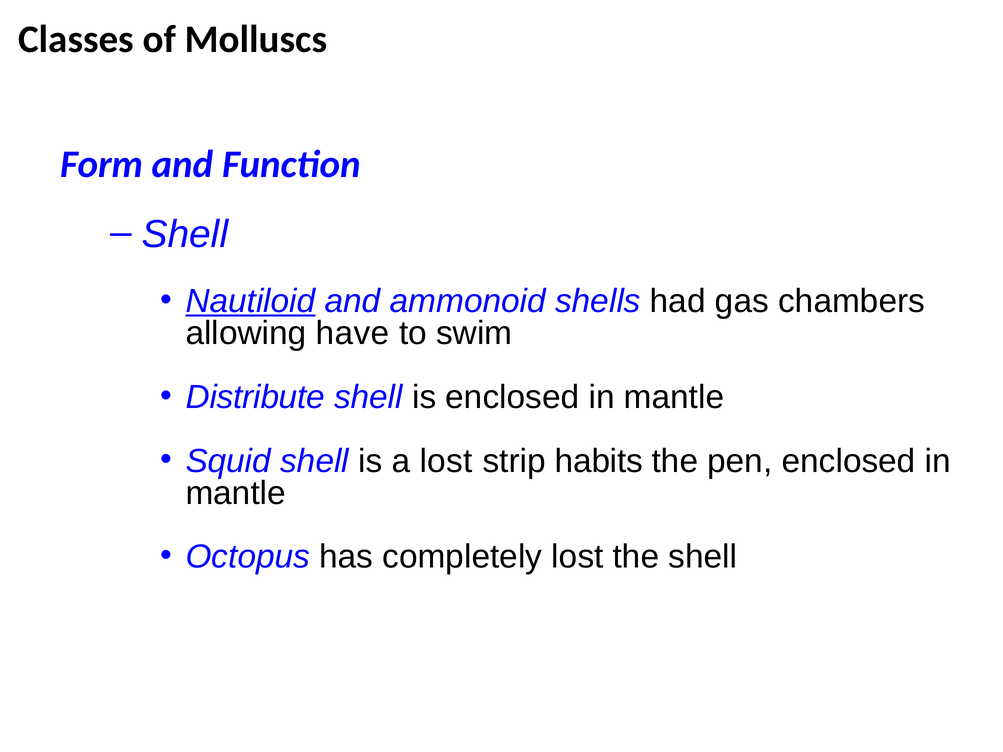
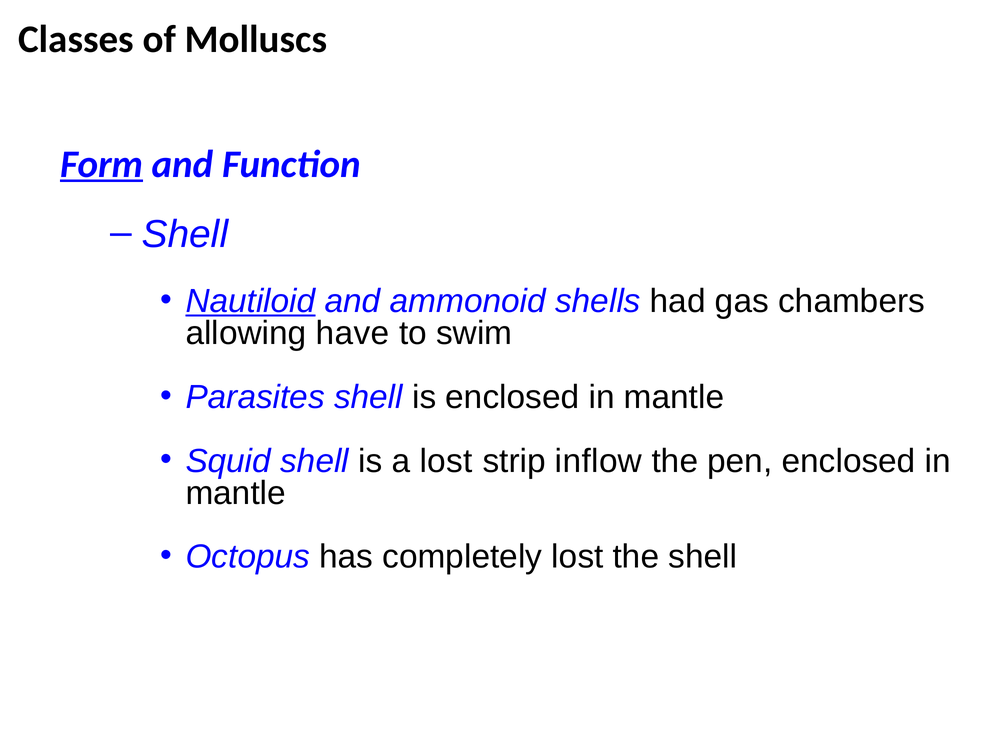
Form underline: none -> present (102, 164)
Distribute: Distribute -> Parasites (255, 397)
habits: habits -> inflow (599, 461)
